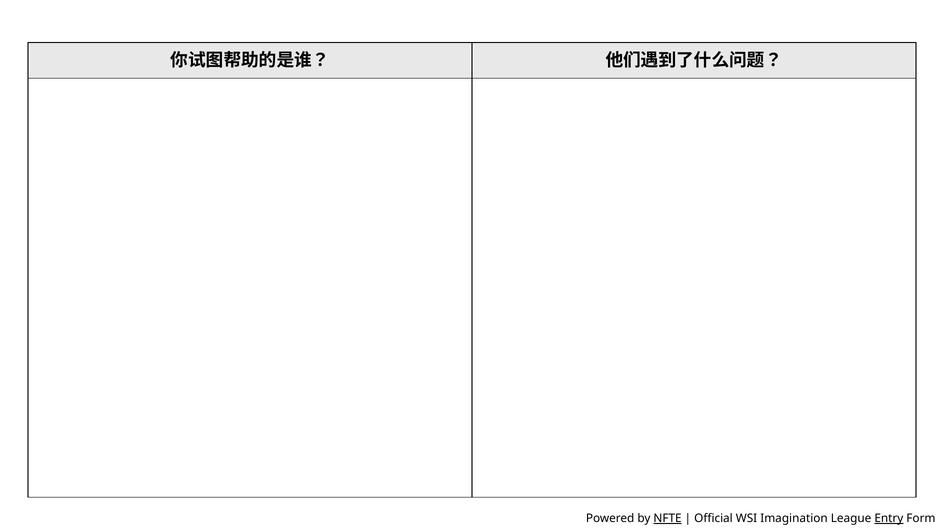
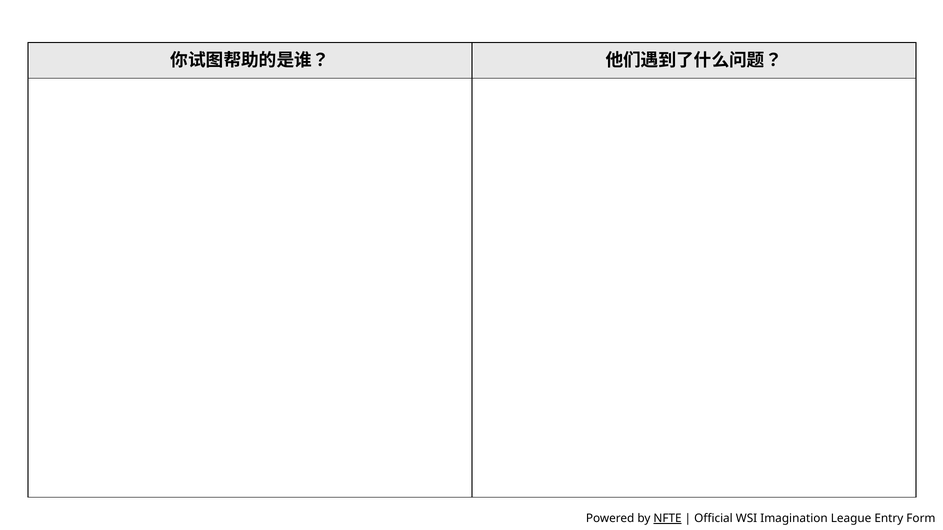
Entry underline: present -> none (889, 519)
